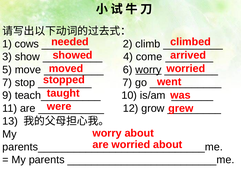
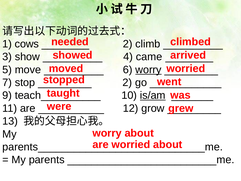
come: come -> came (149, 57)
7: 7 -> 2 (127, 82)
is/am underline: none -> present (153, 95)
